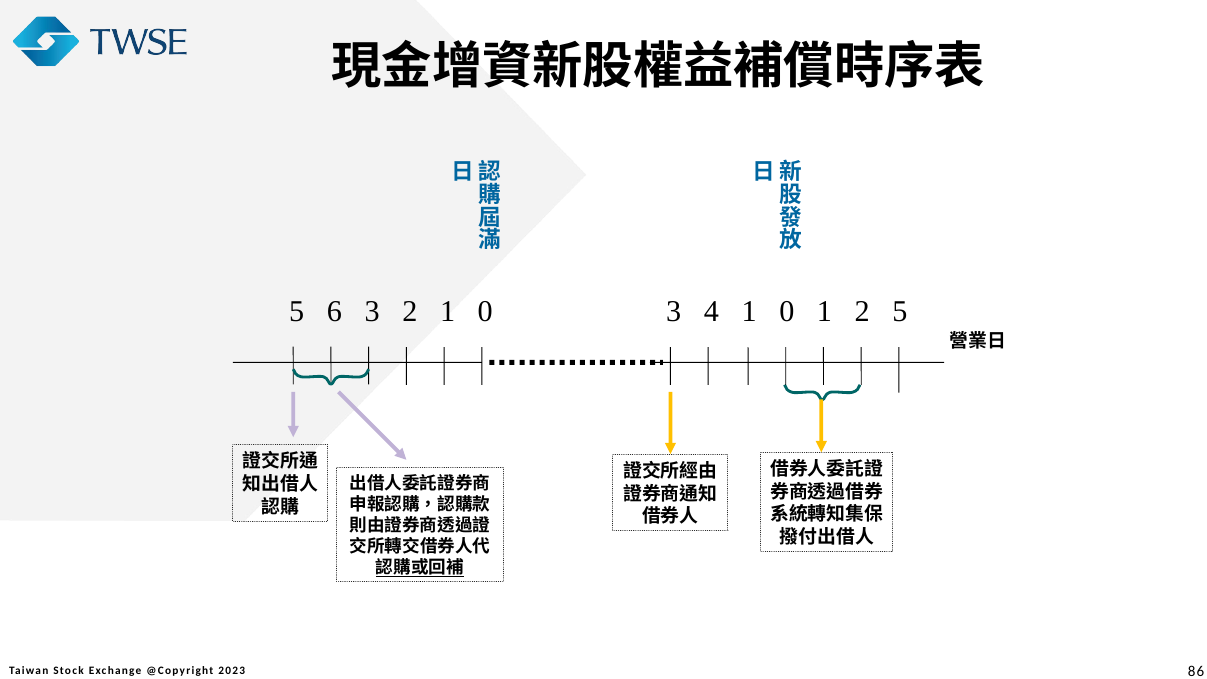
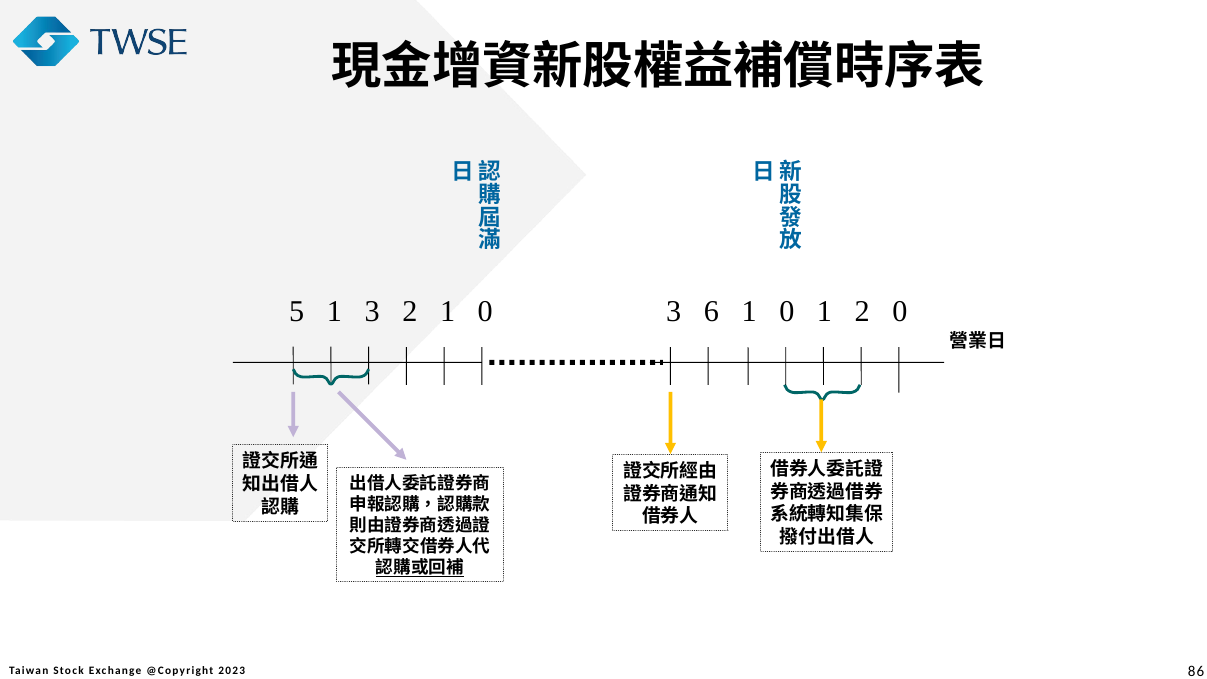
5 6: 6 -> 1 (334, 312)
4: 4 -> 6 (711, 312)
2 5: 5 -> 0 (900, 312)
